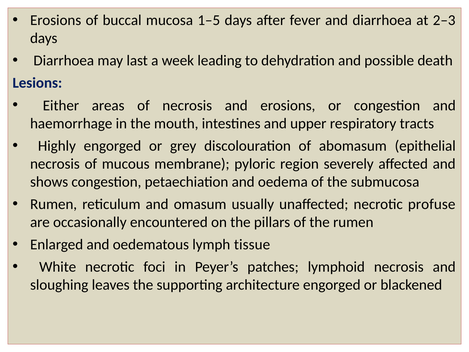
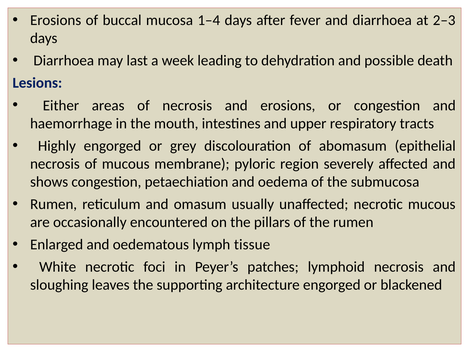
1–5: 1–5 -> 1–4 (209, 20)
necrotic profuse: profuse -> mucous (432, 204)
